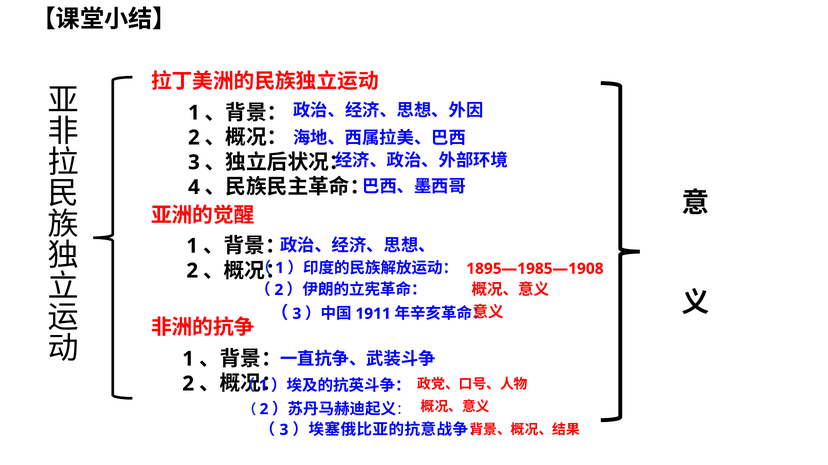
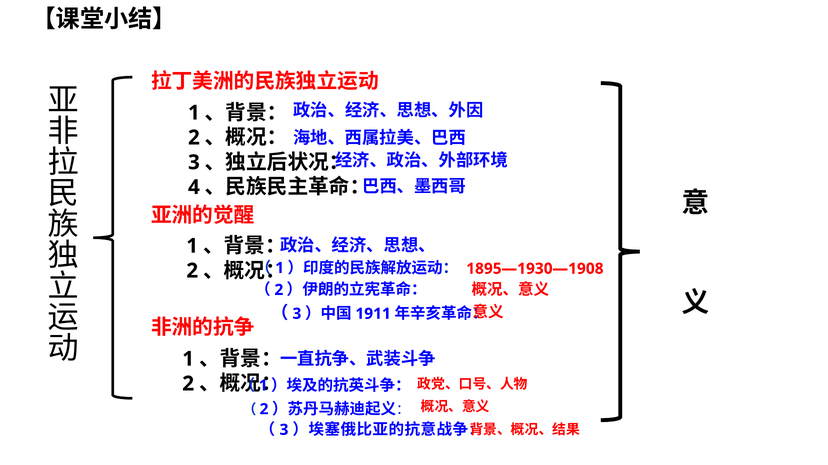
1895—1985—1908: 1895—1985—1908 -> 1895—1930—1908 (535, 269)
